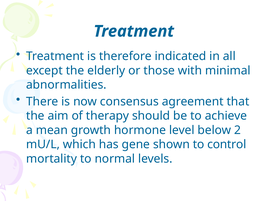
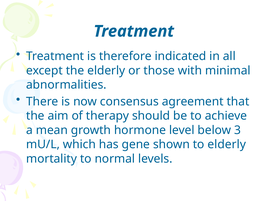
2: 2 -> 3 (238, 130)
to control: control -> elderly (227, 144)
